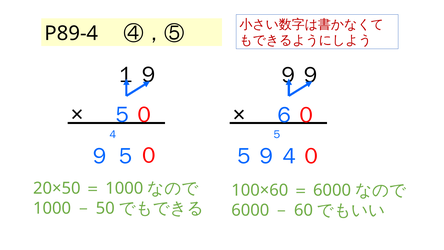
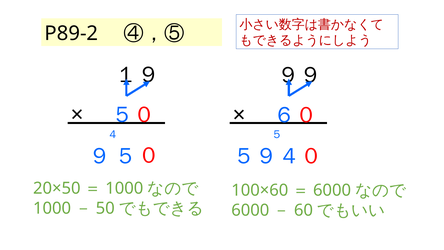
P89-4: P89-4 -> P89-2 (71, 34)
